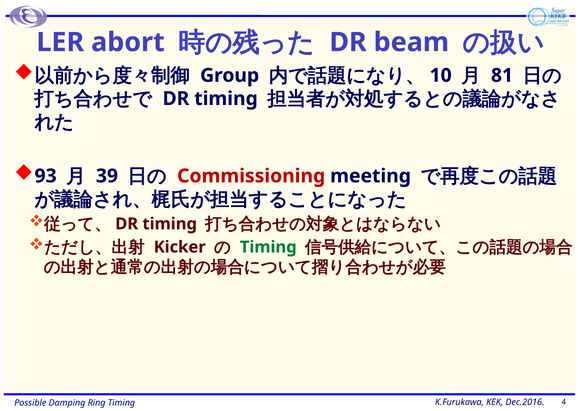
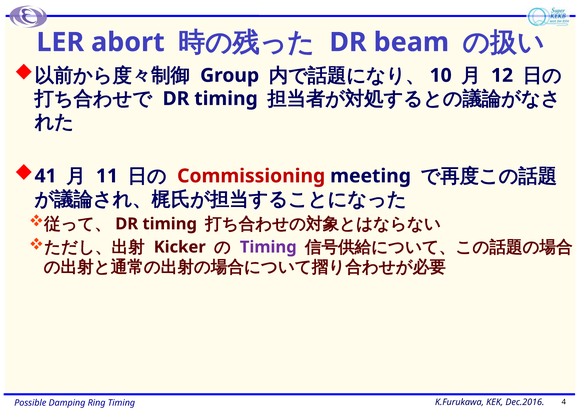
81: 81 -> 12 (502, 75)
93: 93 -> 41 (46, 176)
39: 39 -> 11 (107, 176)
Timing colour: green -> purple (268, 247)
